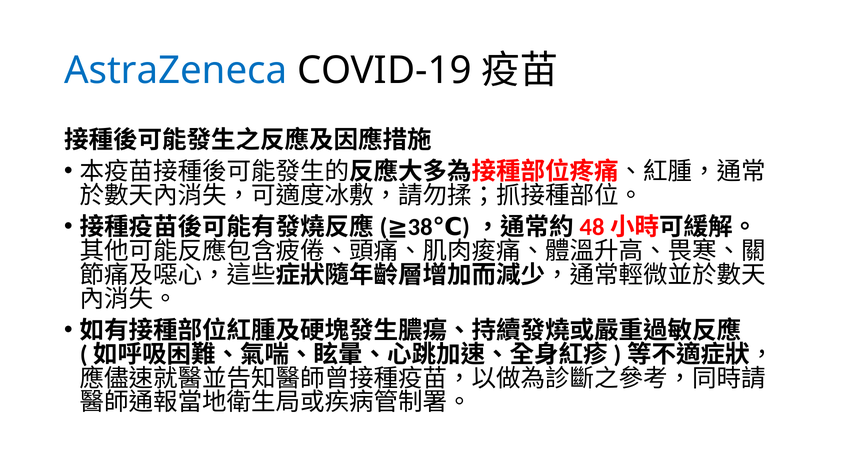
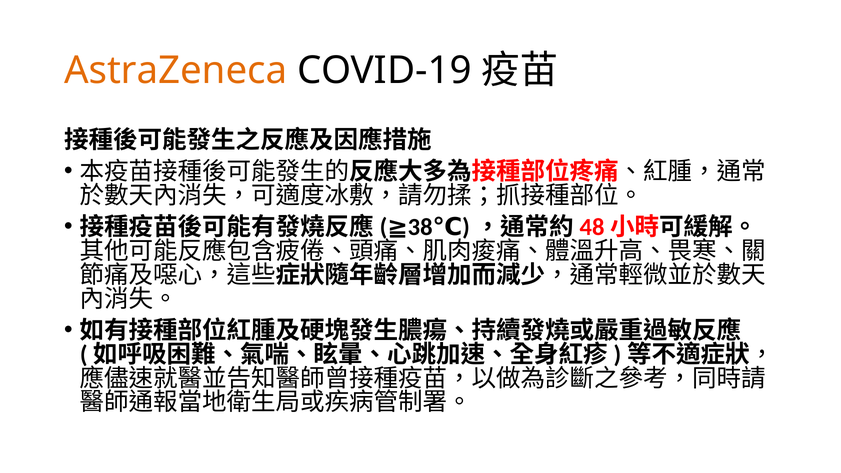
AstraZeneca colour: blue -> orange (176, 71)
